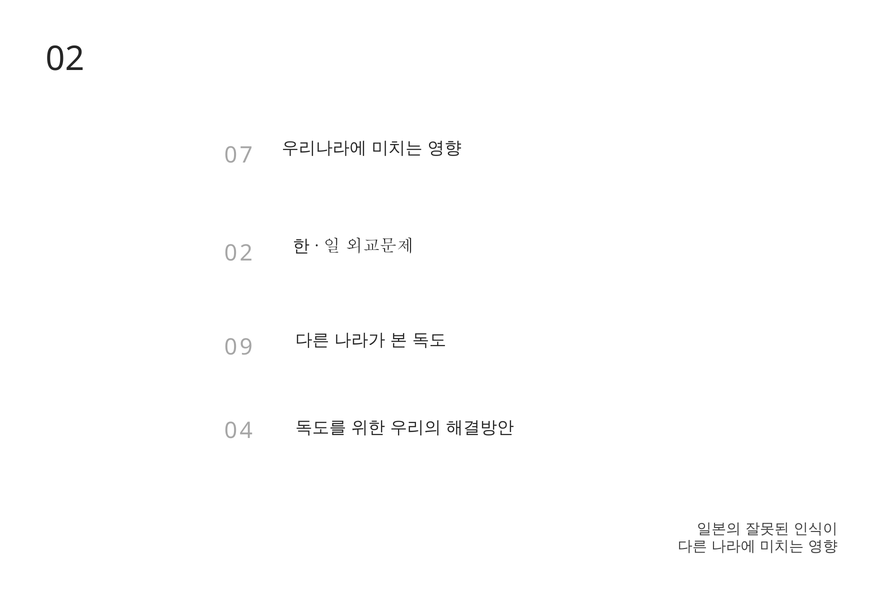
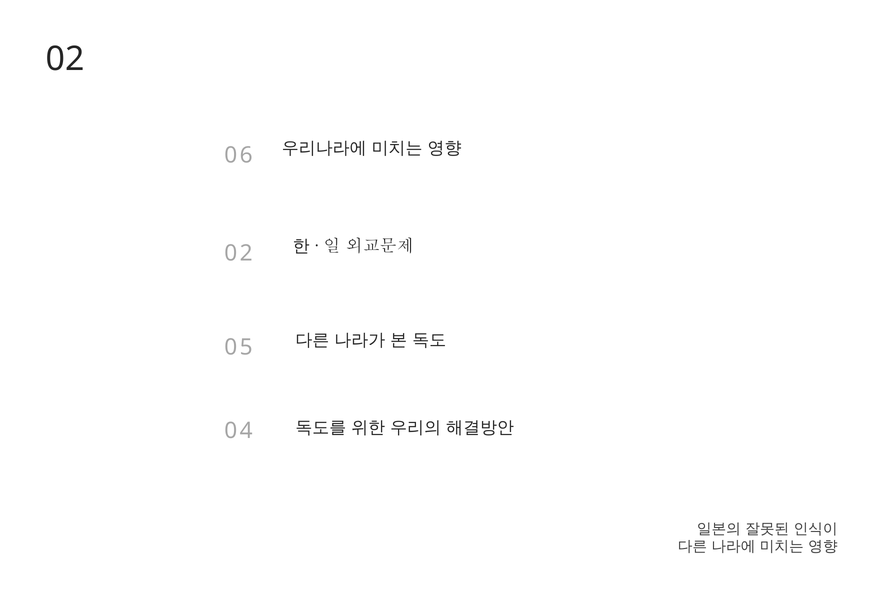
7: 7 -> 6 (246, 155)
9: 9 -> 5 (246, 347)
